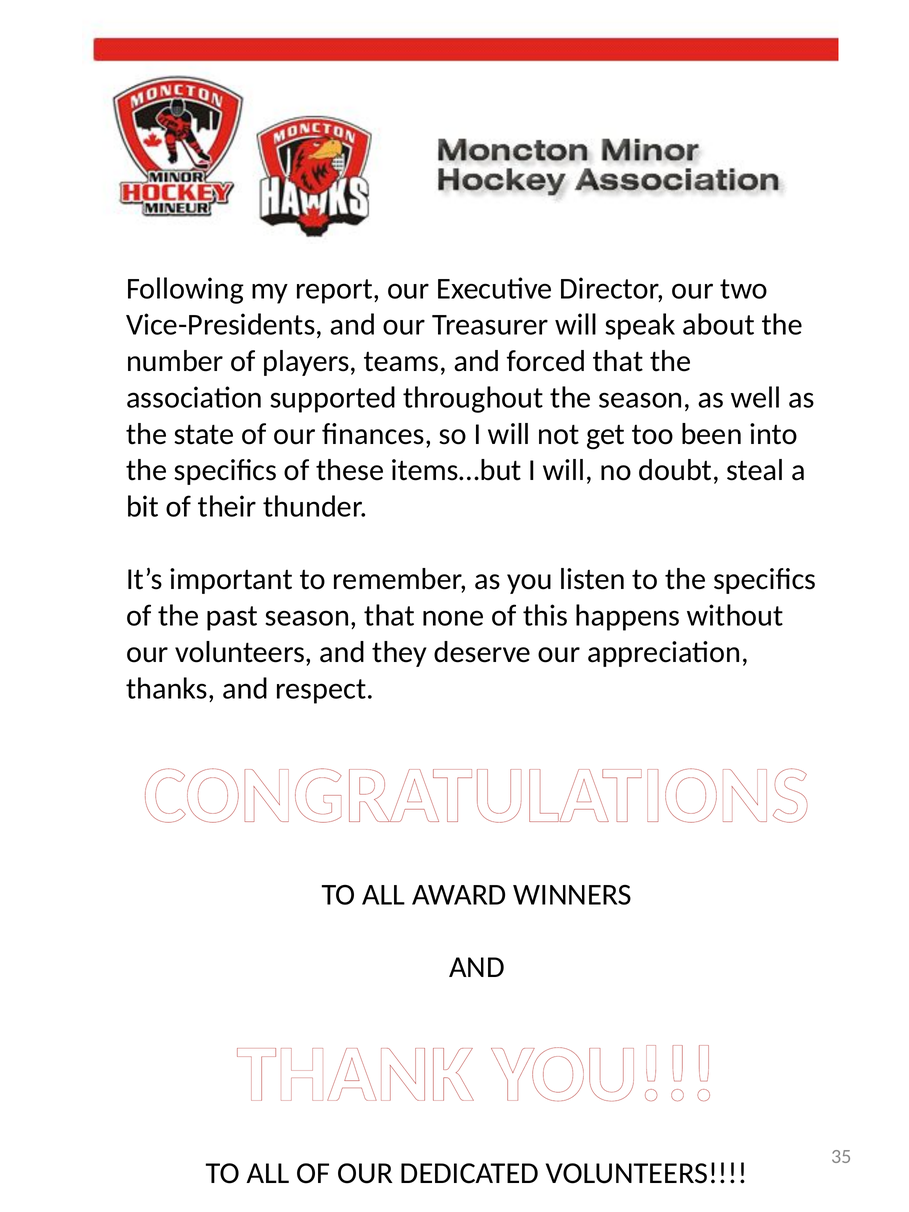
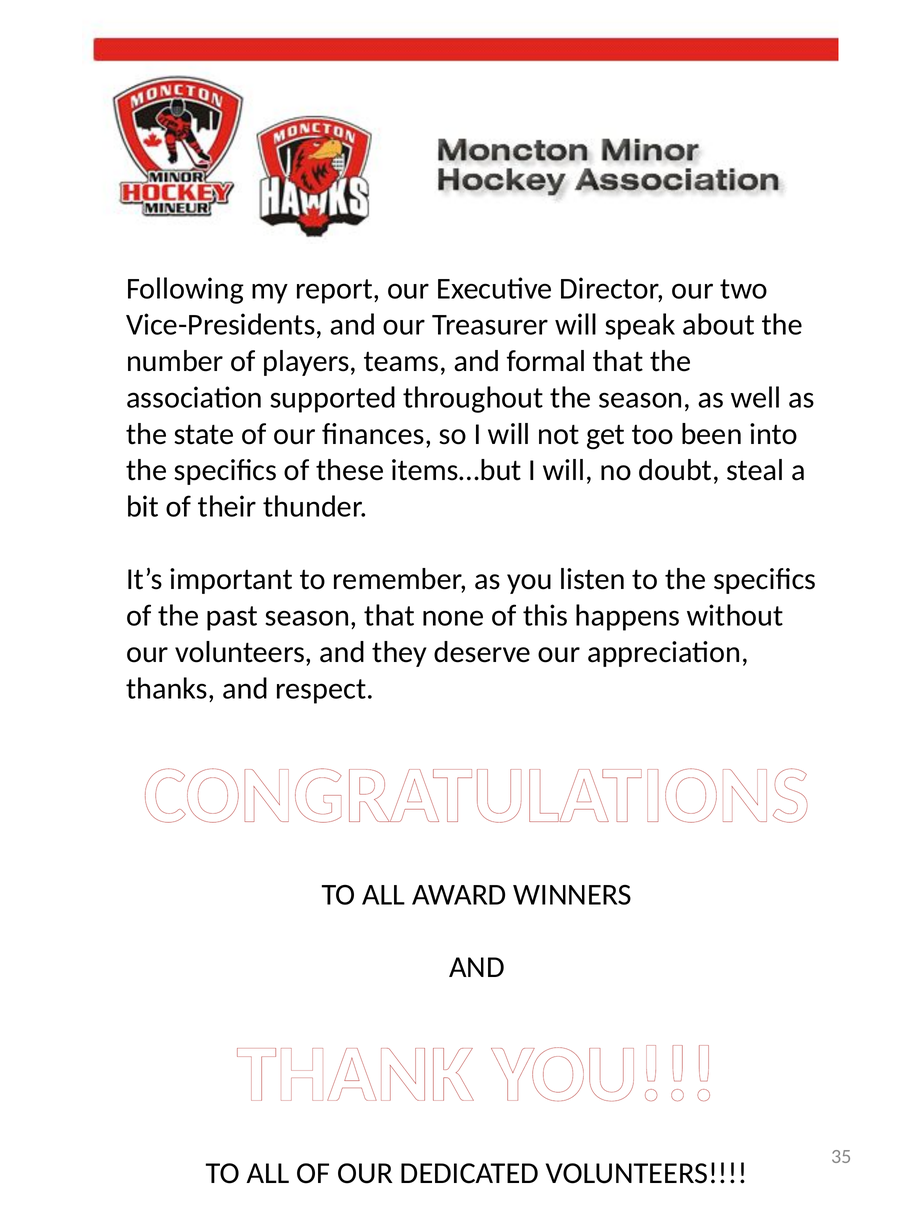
forced: forced -> formal (546, 361)
